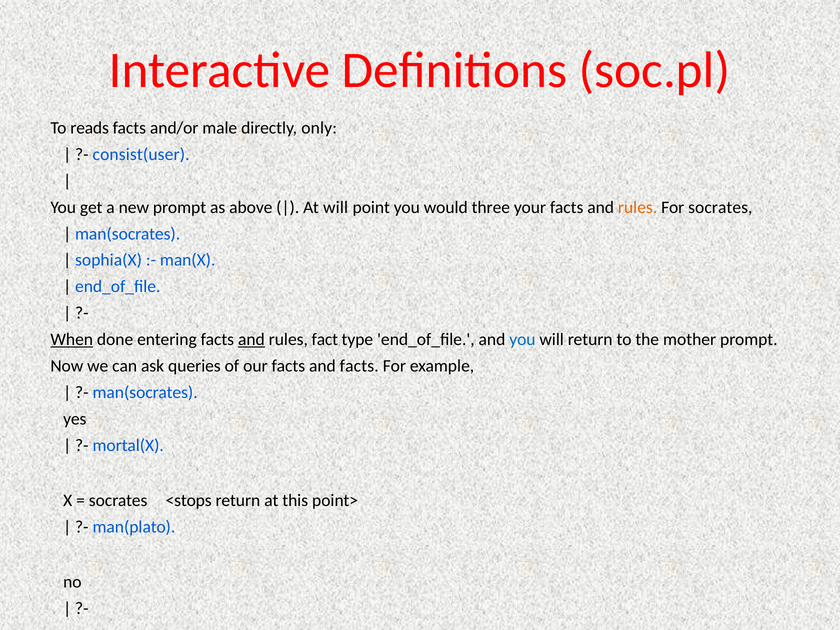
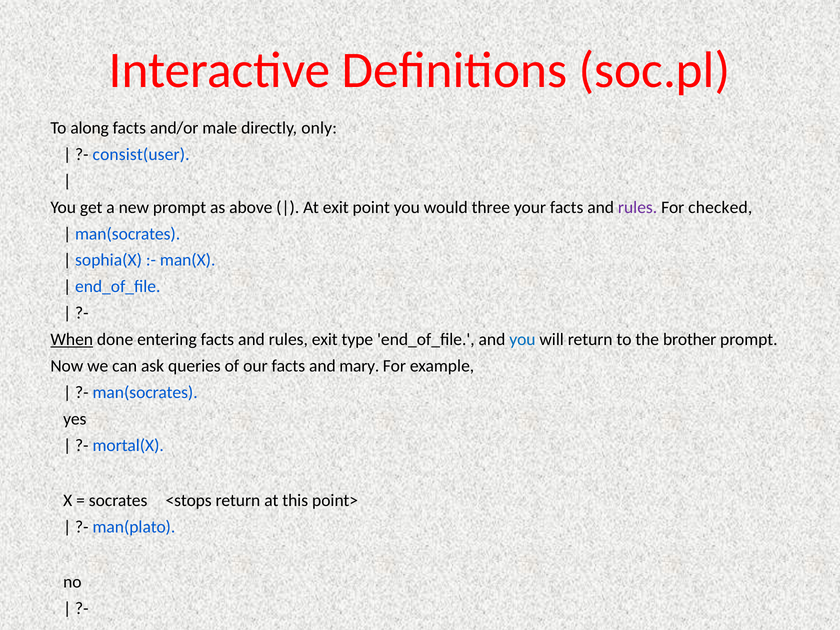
reads: reads -> along (90, 128)
At will: will -> exit (336, 207)
rules colour: orange -> purple (638, 207)
For socrates: socrates -> checked (720, 207)
and underline: present -> none (251, 340)
rules fact: fact -> exit (325, 340)
mother: mother -> brother (690, 340)
and facts: facts -> mary (359, 366)
